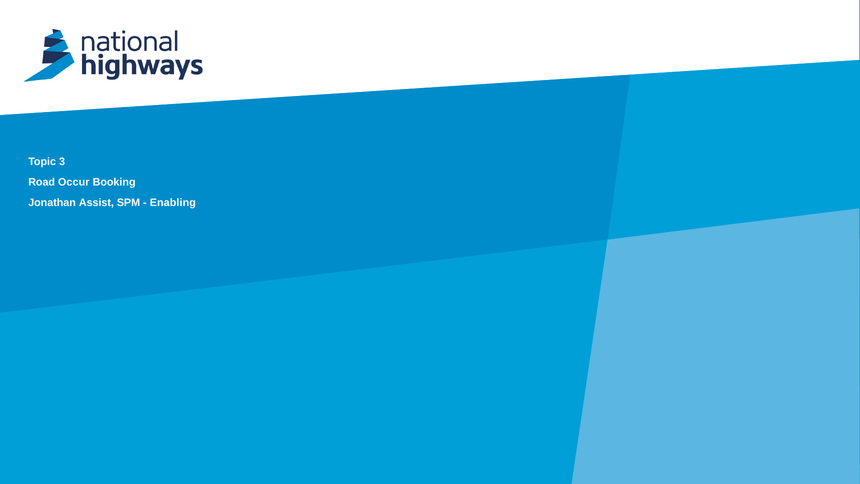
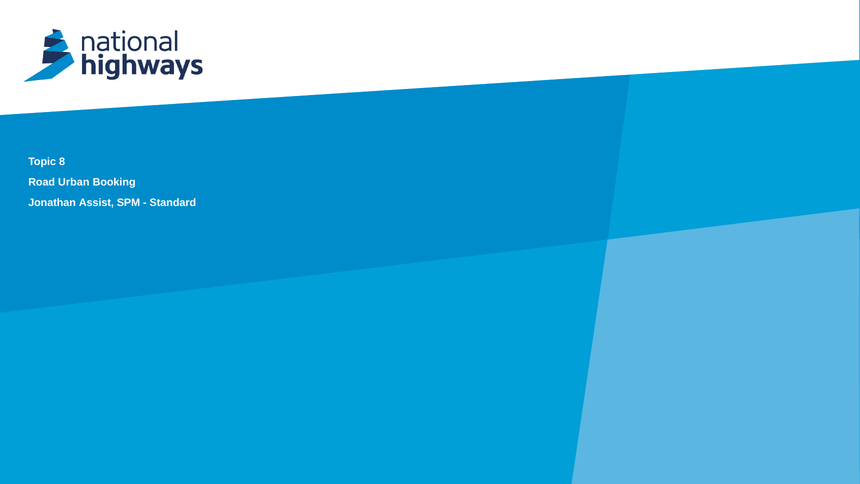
3: 3 -> 8 (62, 162)
Occur: Occur -> Urban (74, 182)
Enabling: Enabling -> Standard (173, 203)
